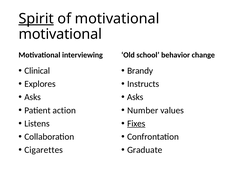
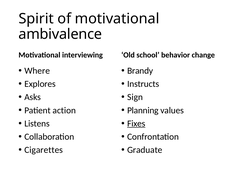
Spirit underline: present -> none (36, 19)
motivational: motivational -> ambivalence (60, 34)
Clinical: Clinical -> Where (37, 70)
Asks: Asks -> Sign (135, 97)
Number: Number -> Planning (143, 110)
